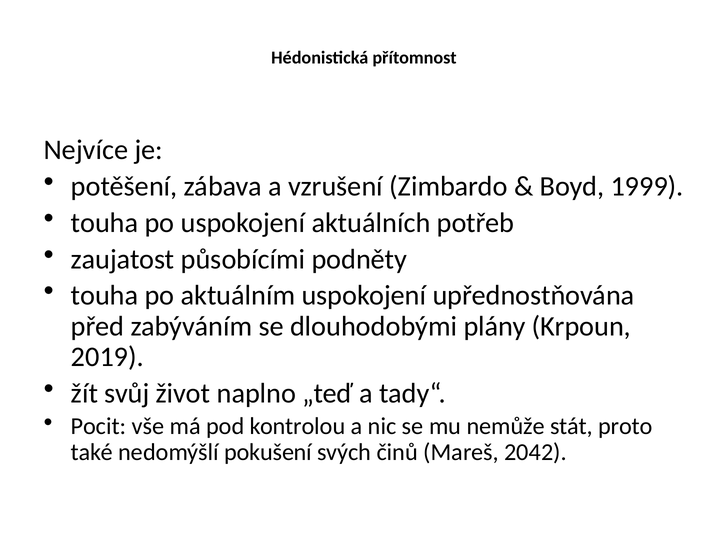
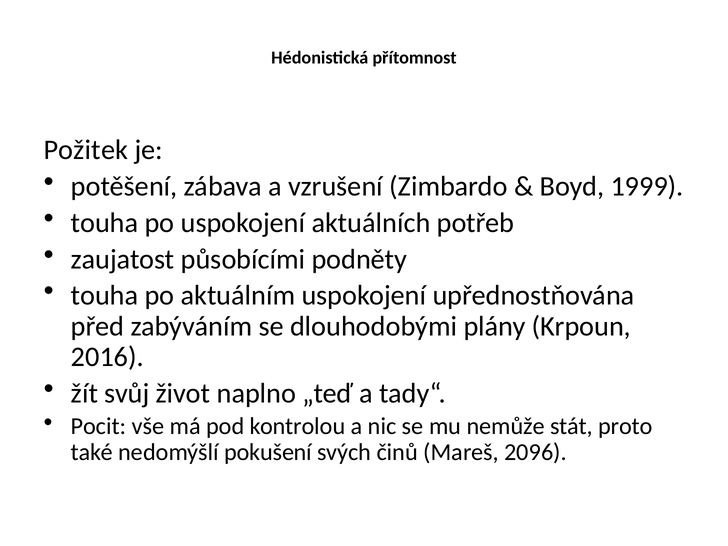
Nejvíce: Nejvíce -> Požitek (86, 150)
2019: 2019 -> 2016 (107, 357)
2042: 2042 -> 2096 (536, 452)
